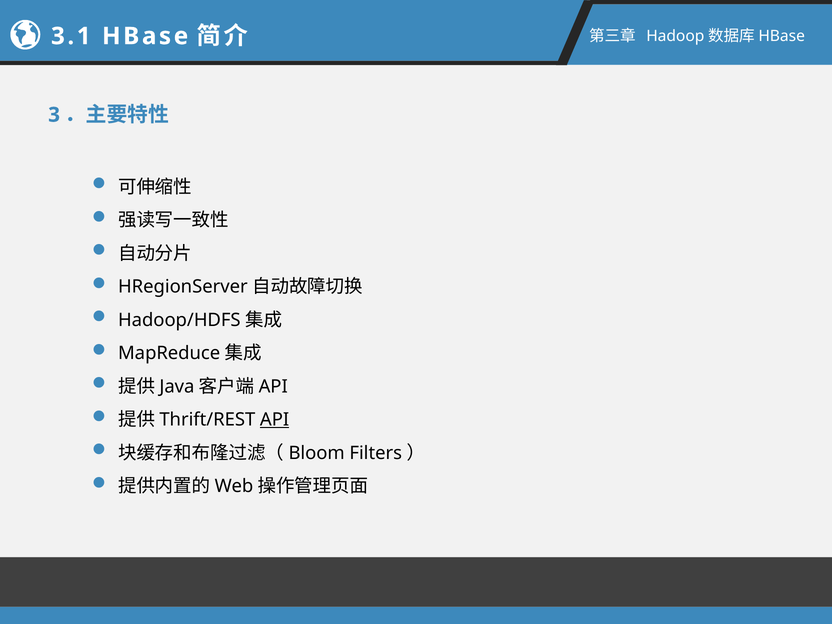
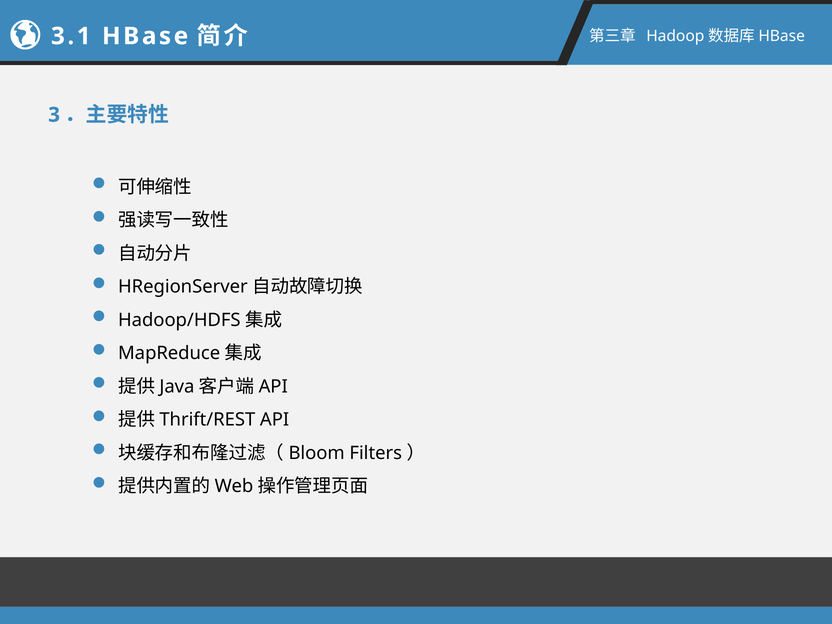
API underline: present -> none (275, 420)
